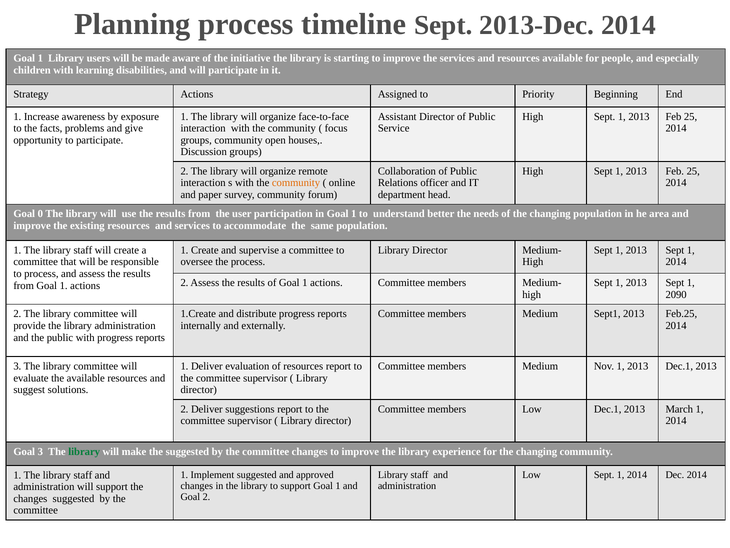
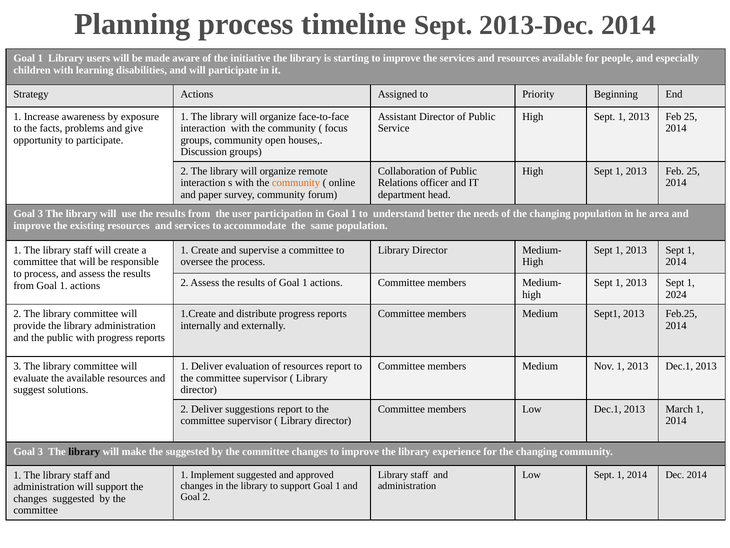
0: 0 -> 3 (40, 214)
2090: 2090 -> 2024 (676, 294)
library colour: green -> black (84, 451)
